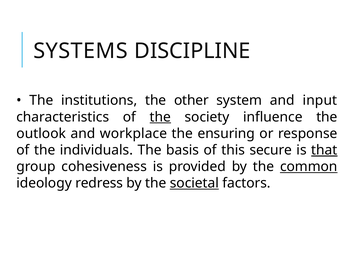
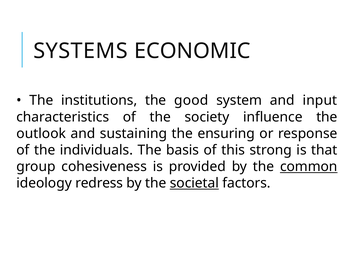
DISCIPLINE: DISCIPLINE -> ECONOMIC (192, 51)
other: other -> good (191, 100)
the underline: present -> none (160, 117)
workplace: workplace -> sustaining (134, 133)
secure: secure -> strong (271, 150)
that underline: present -> none (324, 150)
